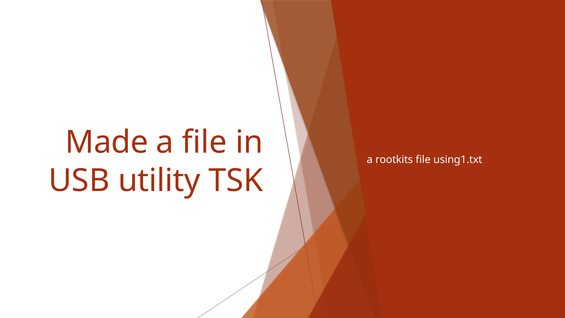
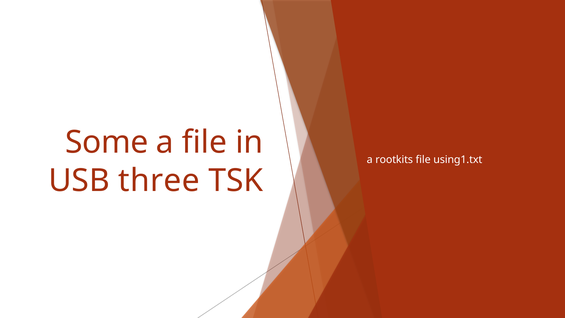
Made: Made -> Some (107, 142)
utility: utility -> three (159, 181)
